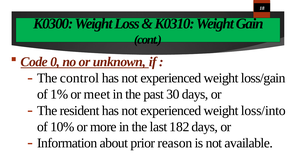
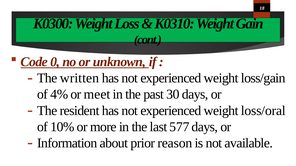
control: control -> written (79, 78)
1%: 1% -> 4% (59, 95)
loss/into: loss/into -> loss/oral (263, 111)
182: 182 -> 577 (179, 127)
